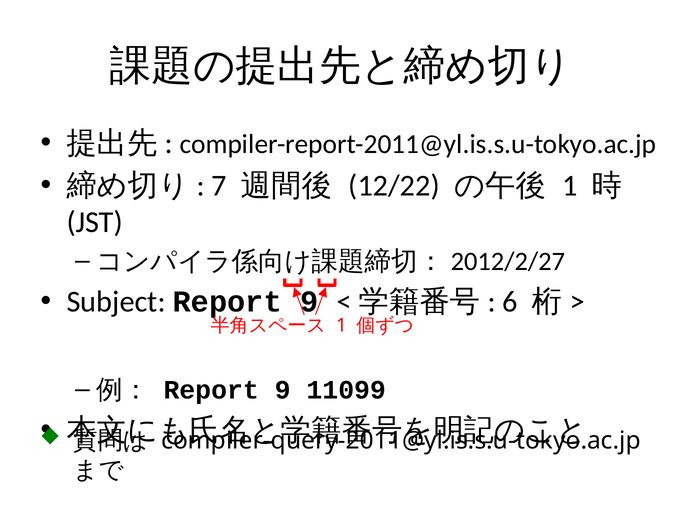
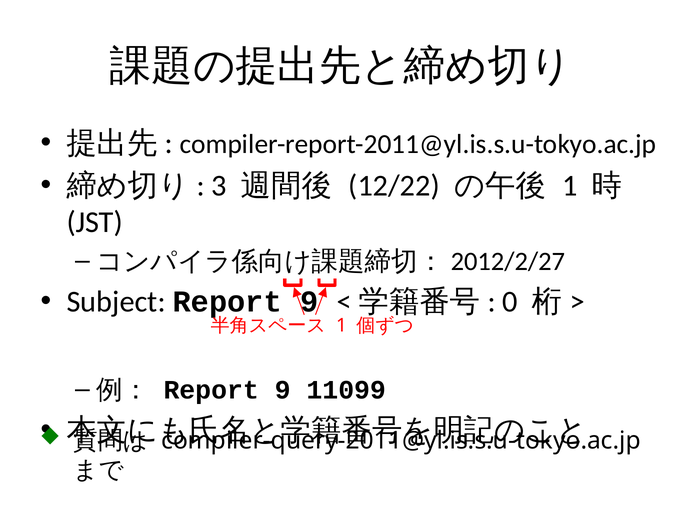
7: 7 -> 3 (219, 186)
6: 6 -> 0 (510, 302)
